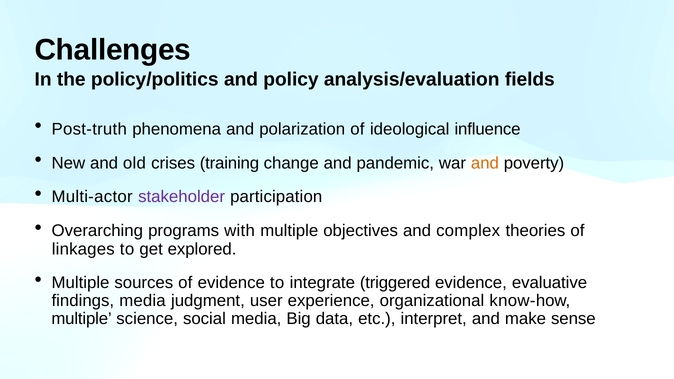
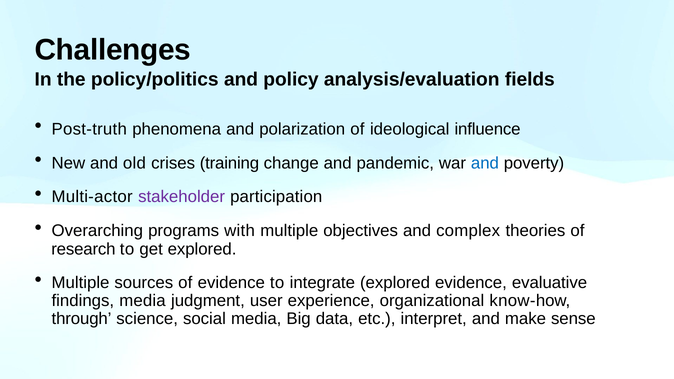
and colour: orange -> blue (485, 163)
linkages: linkages -> research (83, 249)
integrate triggered: triggered -> explored (395, 283)
multiple: multiple -> through (82, 319)
